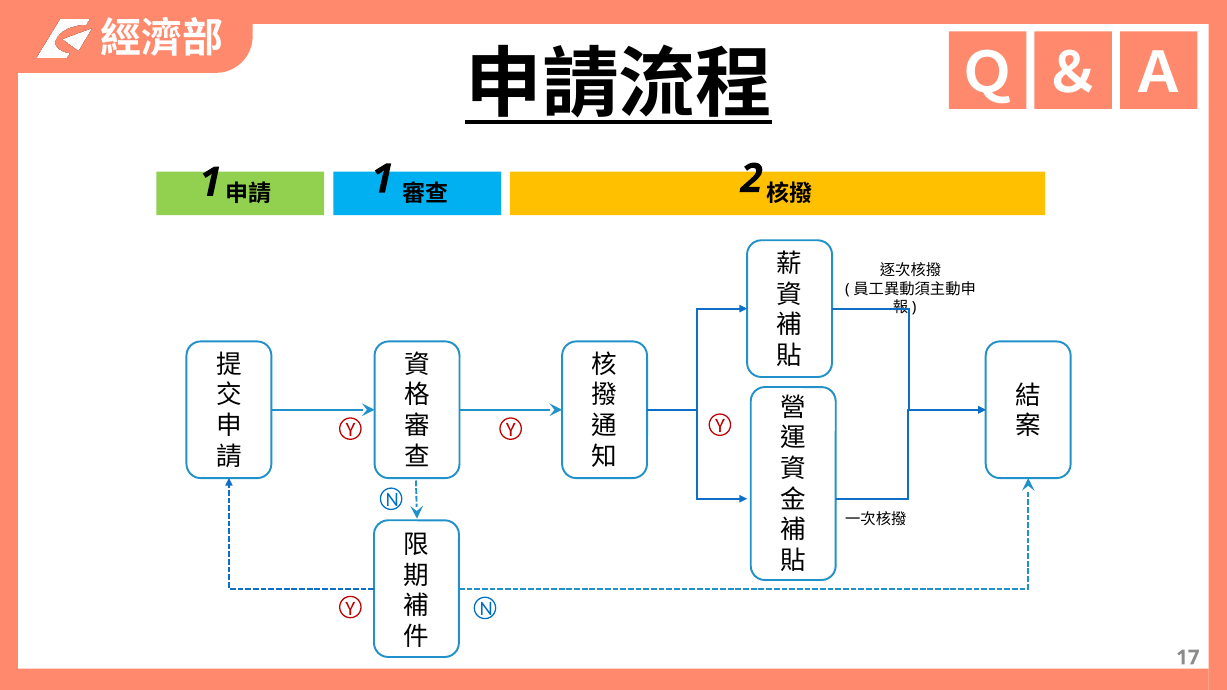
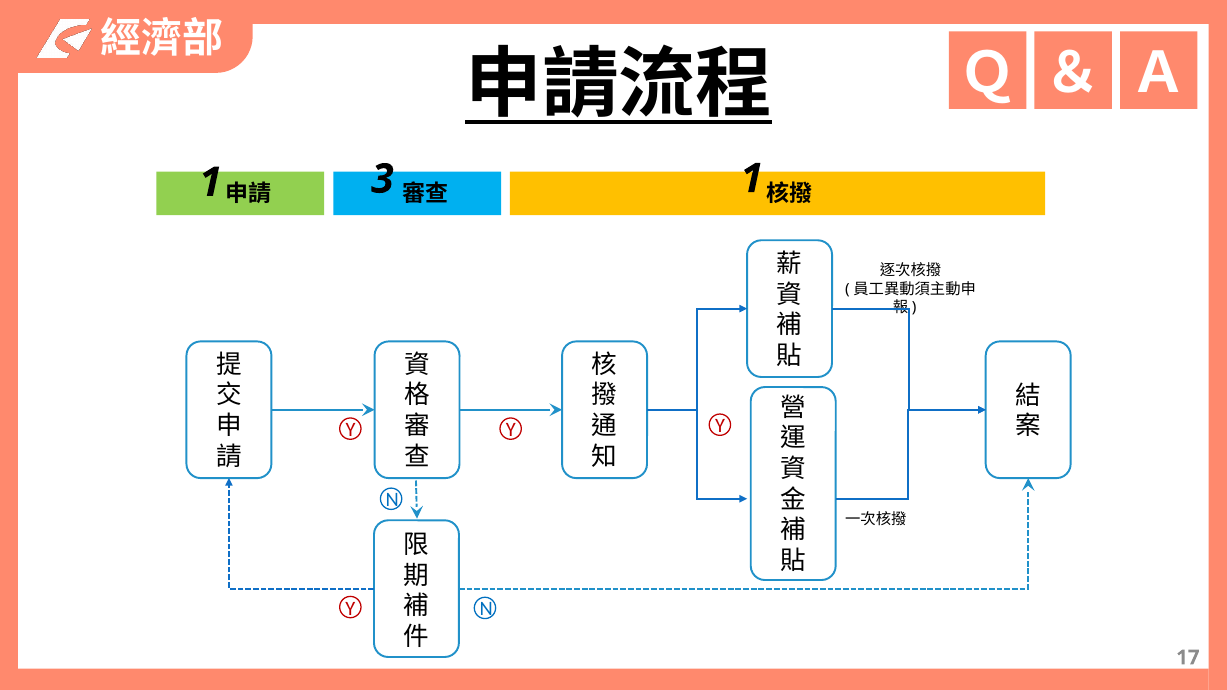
1: 1 -> 3 (382, 179)
2: 2 -> 1 (752, 179)
